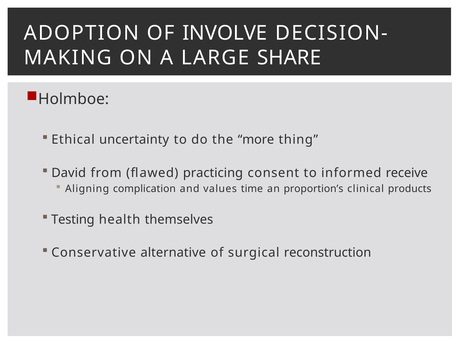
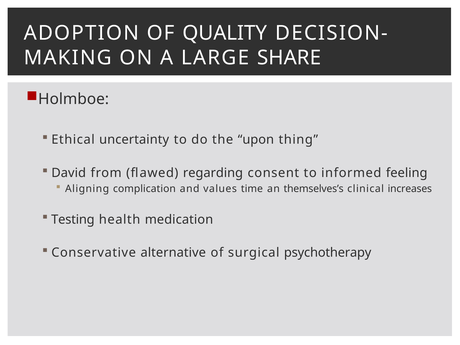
INVOLVE: INVOLVE -> QUALITY (225, 33)
more: more -> upon (256, 140)
practicing: practicing -> regarding (213, 173)
receive: receive -> feeling (407, 173)
proportion’s: proportion’s -> themselves’s (314, 189)
products: products -> increases (410, 189)
themselves: themselves -> medication (179, 219)
reconstruction: reconstruction -> psychotherapy (328, 253)
